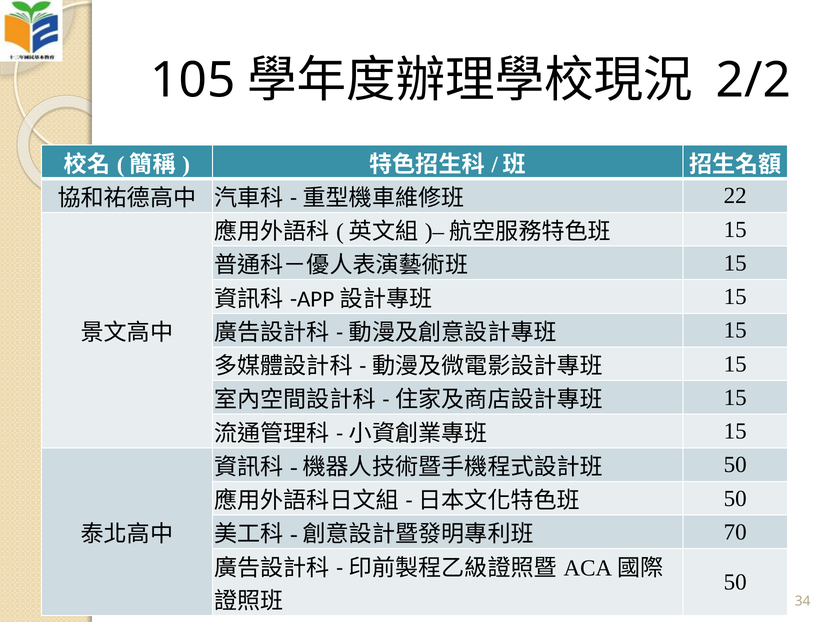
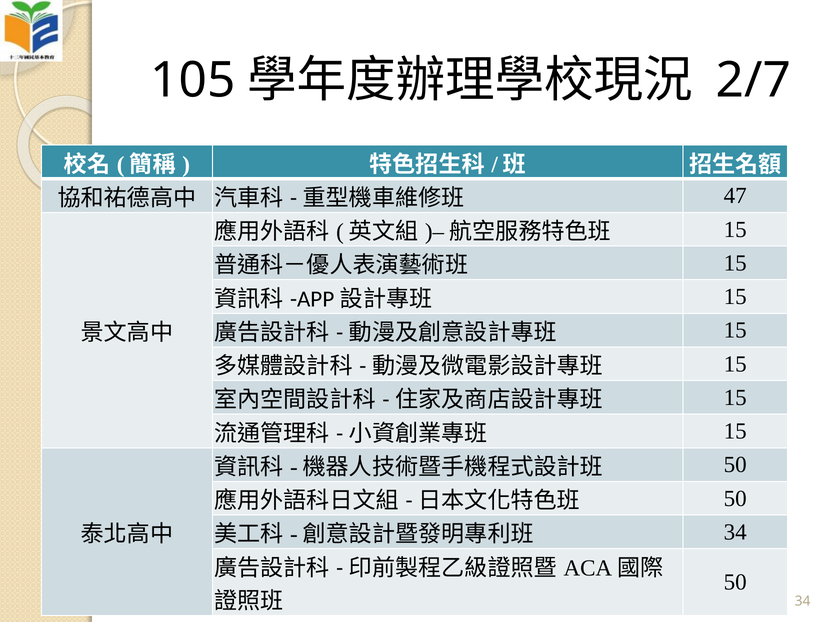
2/2: 2/2 -> 2/7 (753, 80)
22: 22 -> 47 (735, 196)
70: 70 -> 34 (735, 533)
